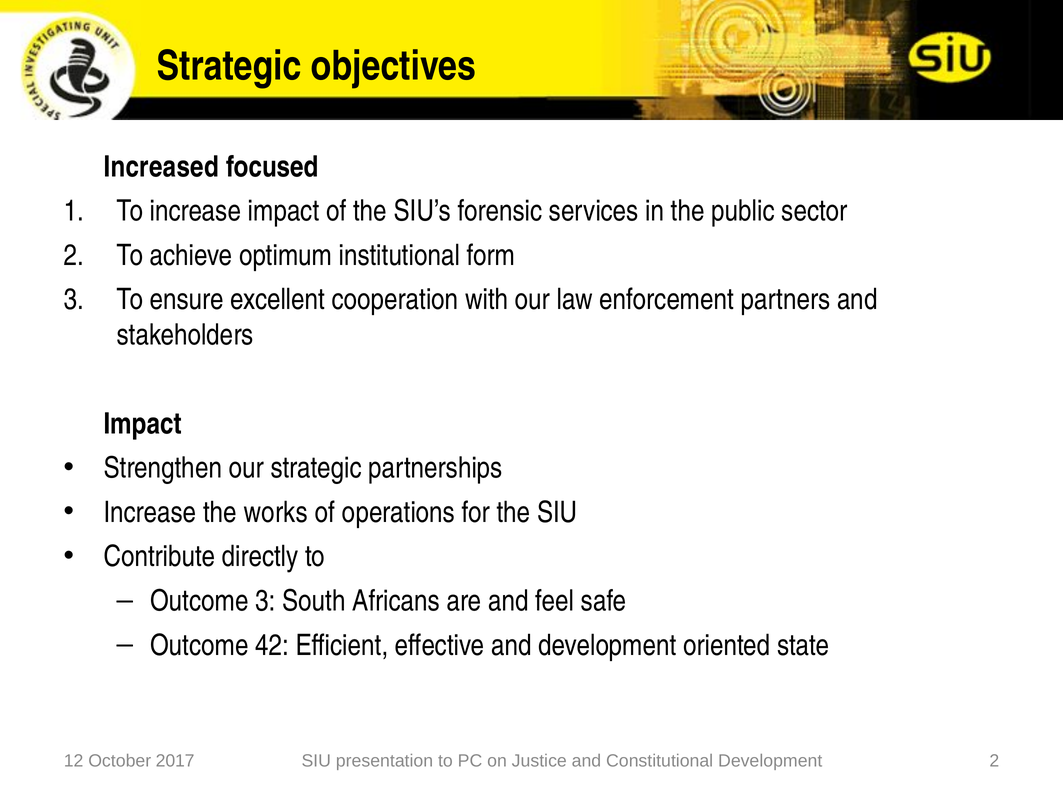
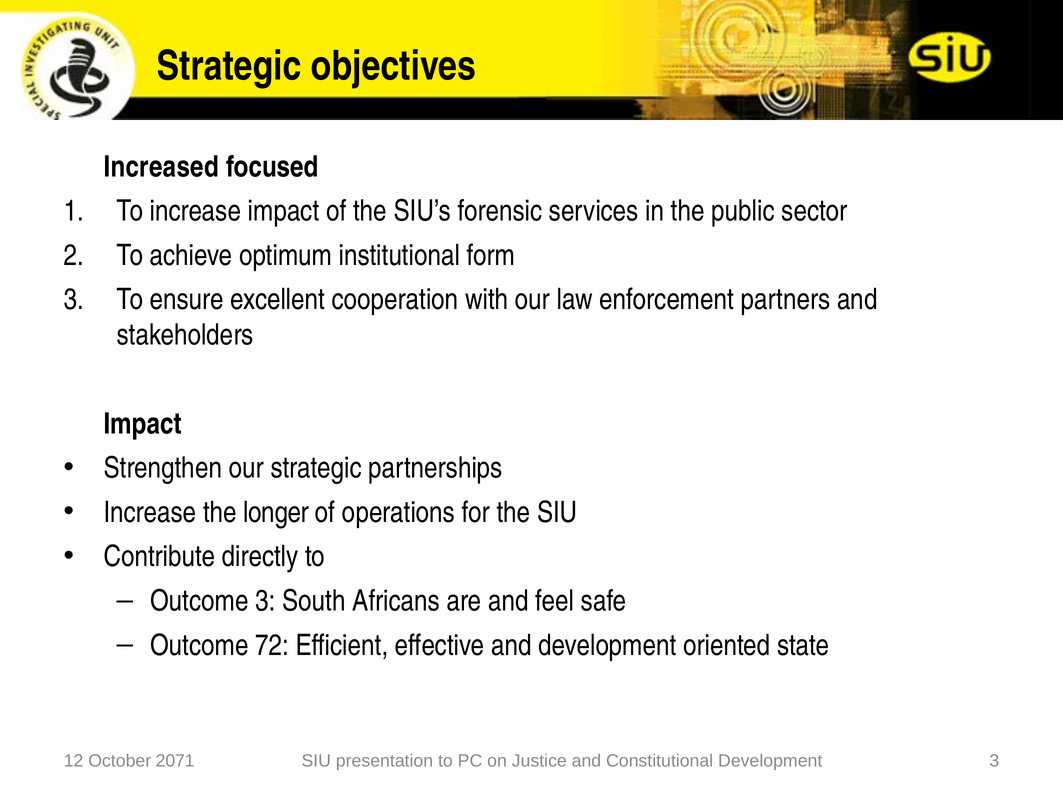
works: works -> longer (276, 513)
42: 42 -> 72 (272, 646)
2017: 2017 -> 2071 (175, 761)
Development 2: 2 -> 3 (994, 761)
